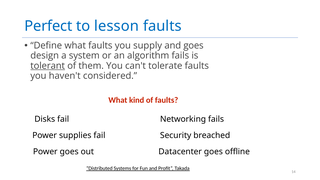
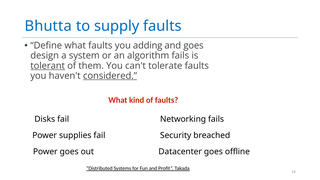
Perfect: Perfect -> Bhutta (48, 26)
lesson: lesson -> supply (117, 26)
supply: supply -> adding (148, 46)
considered underline: none -> present (110, 76)
